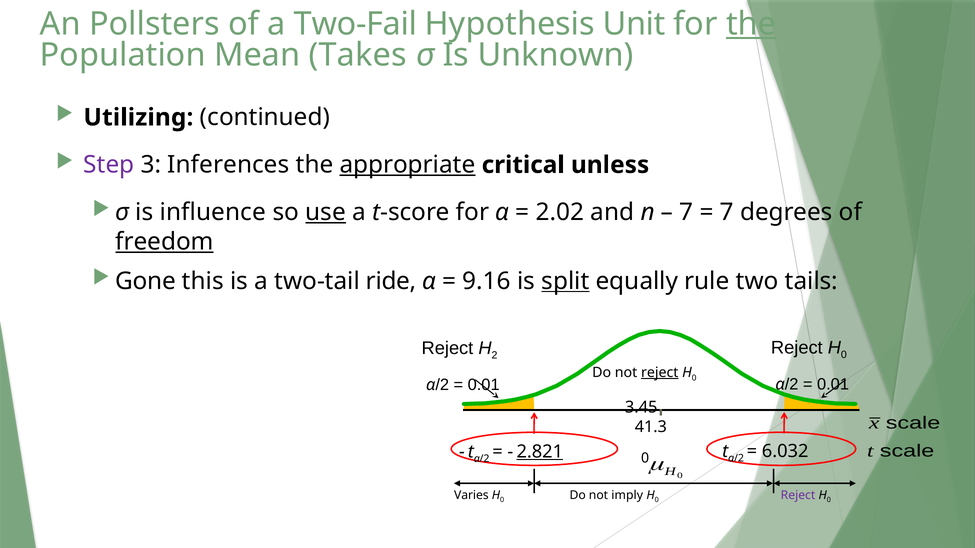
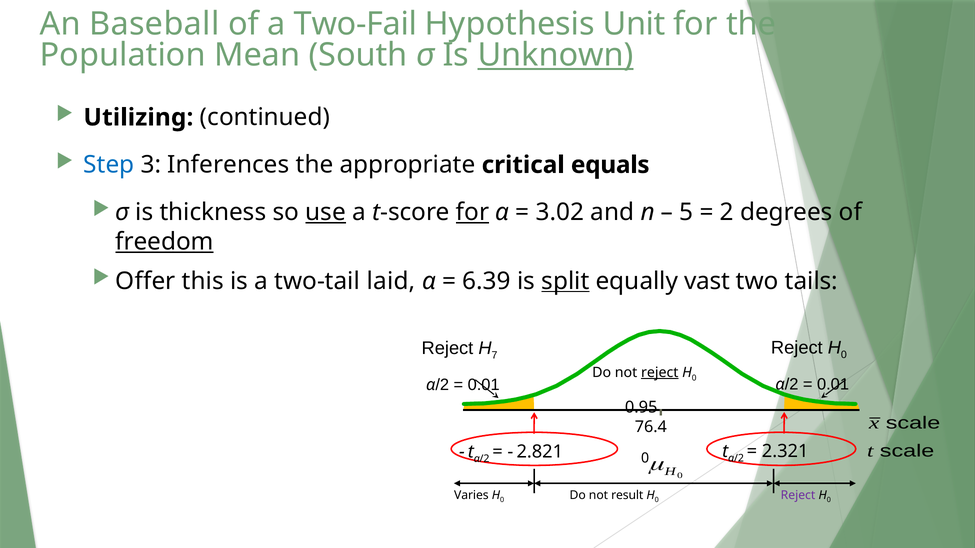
Pollsters: Pollsters -> Baseball (154, 24)
the underline: present -> none (751, 24)
Takes: Takes -> South (358, 55)
Unknown underline: none -> present (555, 55)
Step colour: purple -> blue (109, 165)
appropriate underline: present -> none (408, 165)
unless: unless -> equals (610, 165)
influence: influence -> thickness (213, 213)
for underline: none -> present (472, 213)
2.02: 2.02 -> 3.02 (560, 213)
7: 7 -> 5 (686, 213)
7: 7 -> 2 (727, 213)
Gone: Gone -> Offer (145, 281)
ride: ride -> laid (391, 281)
9.16: 9.16 -> 6.39 (487, 281)
rule: rule -> vast (707, 281)
2: 2 -> 7 (494, 356)
3.45: 3.45 -> 0.95 (641, 408)
41.3: 41.3 -> 76.4 (651, 427)
2.821 underline: present -> none (540, 452)
6.032: 6.032 -> 2.321 (785, 452)
imply: imply -> result (627, 495)
